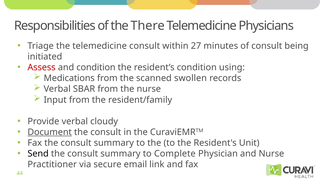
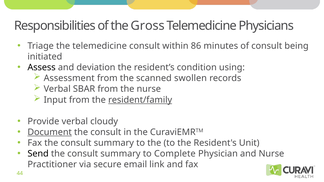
There: There -> Gross (148, 26)
27: 27 -> 86 (196, 46)
Assess colour: red -> black (42, 68)
and condition: condition -> deviation (96, 68)
Medications: Medications -> Assessment (69, 78)
resident/family underline: none -> present (140, 100)
